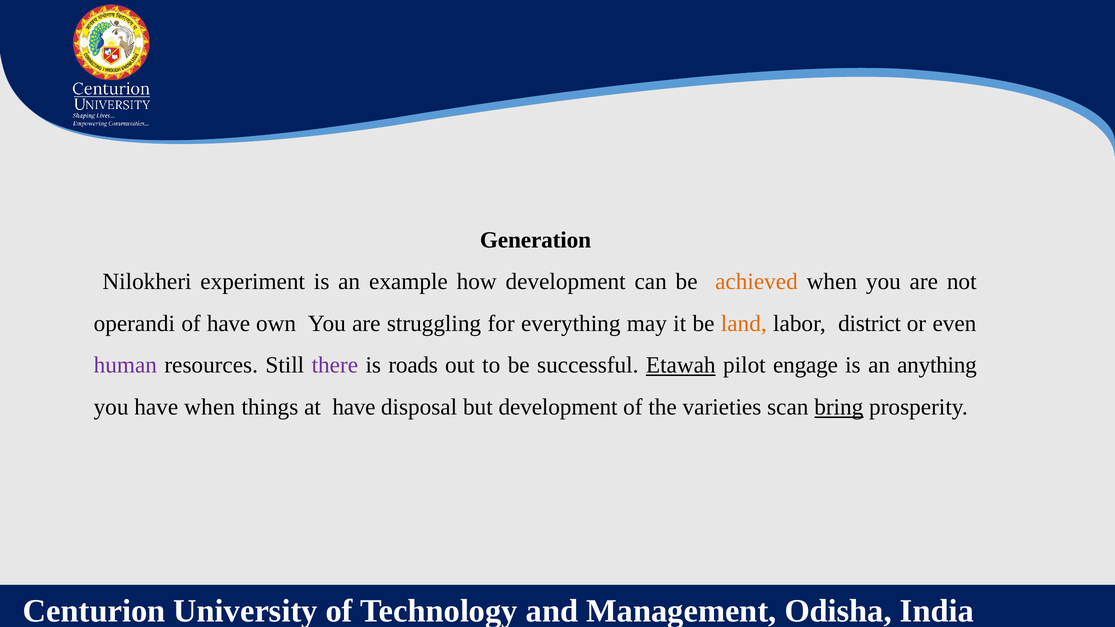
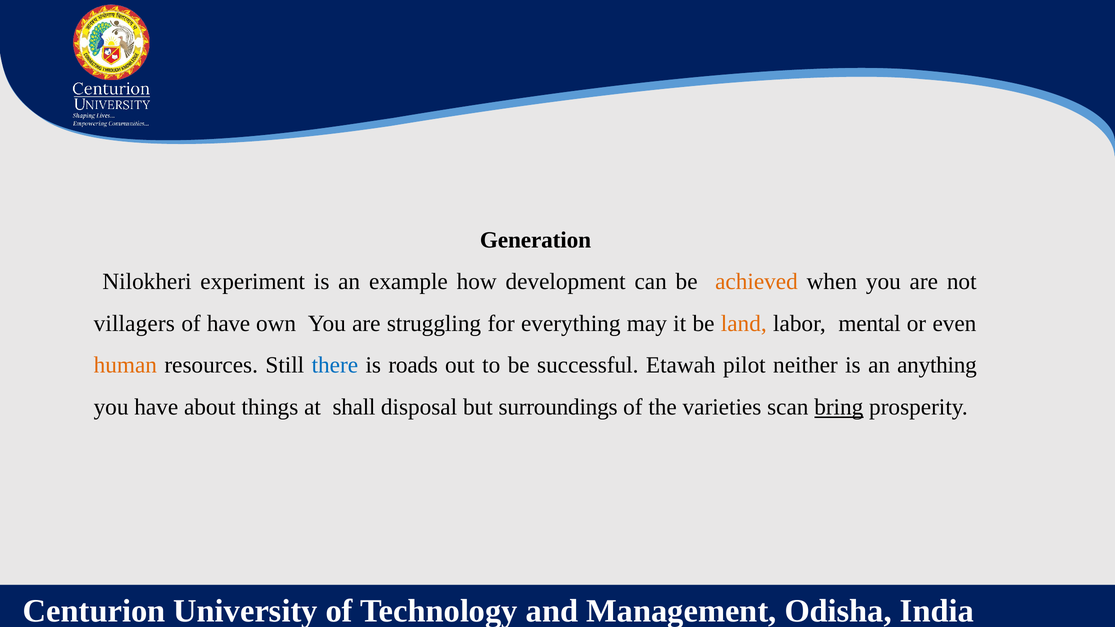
operandi: operandi -> villagers (134, 324)
district: district -> mental (870, 324)
human colour: purple -> orange (125, 365)
there colour: purple -> blue (335, 365)
Etawah underline: present -> none (681, 365)
engage: engage -> neither (805, 365)
have when: when -> about (210, 407)
at have: have -> shall (354, 407)
but development: development -> surroundings (558, 407)
